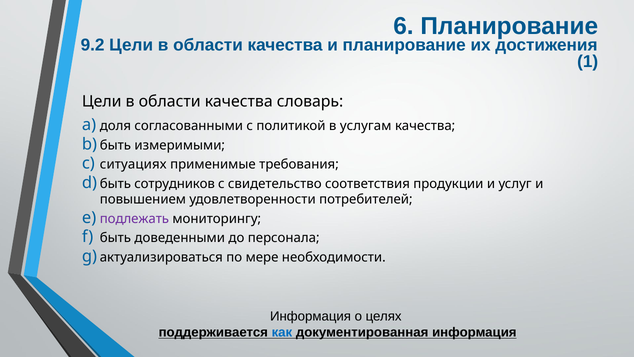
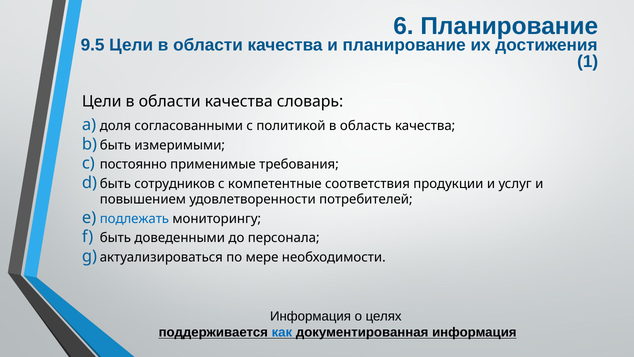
9.2: 9.2 -> 9.5 (93, 45)
услугам: услугам -> область (366, 126)
ситуациях: ситуациях -> постоянно (133, 164)
свидетельство: свидетельство -> компетентные (275, 183)
подлежать colour: purple -> blue (134, 219)
